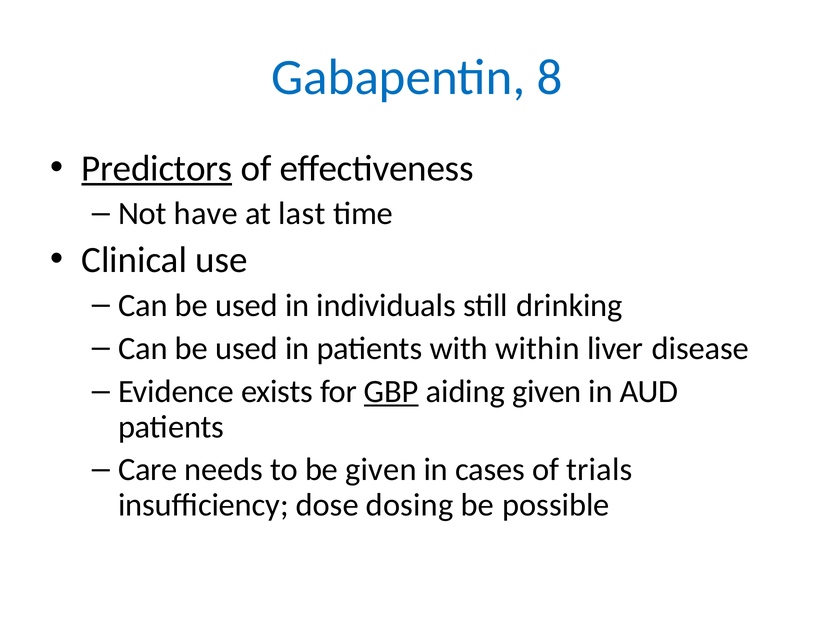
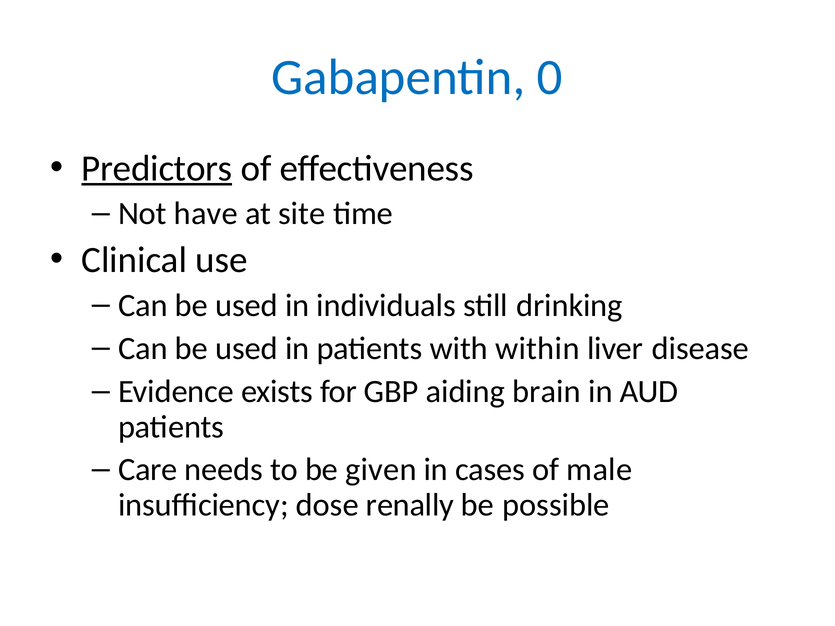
8: 8 -> 0 (550, 78)
last: last -> site (302, 214)
GBP underline: present -> none (391, 392)
aiding given: given -> brain (547, 392)
trials: trials -> male (599, 470)
dosing: dosing -> renally (410, 505)
